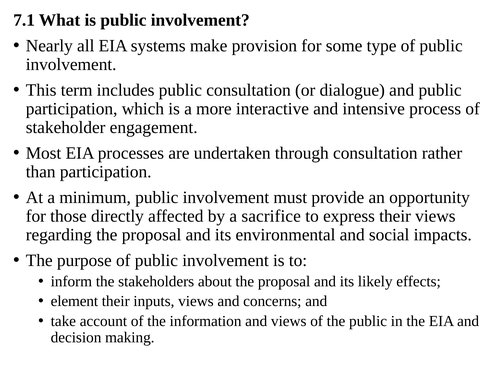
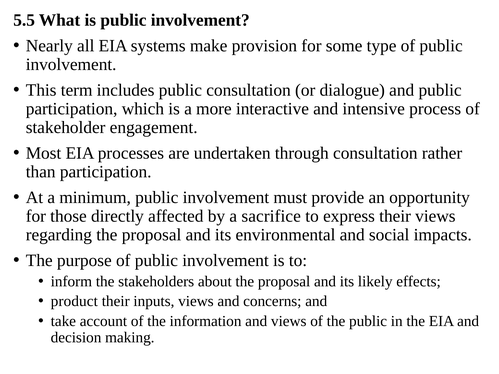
7.1: 7.1 -> 5.5 (24, 20)
element: element -> product (74, 301)
